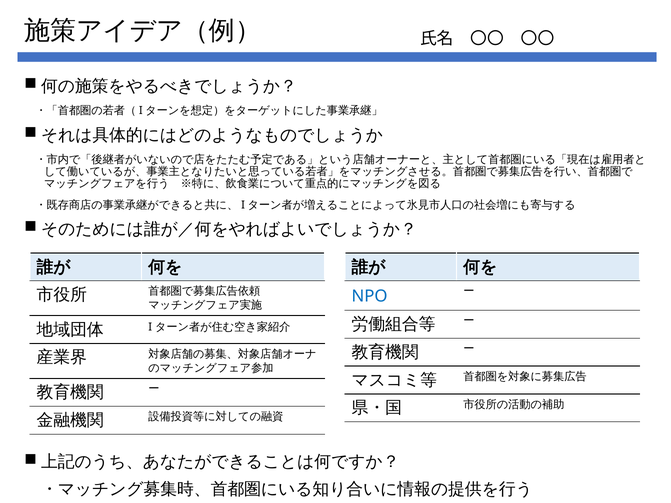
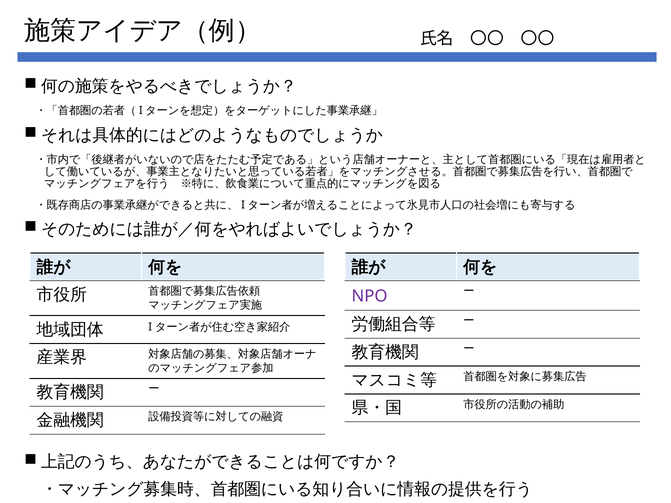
NPO colour: blue -> purple (370, 297)
